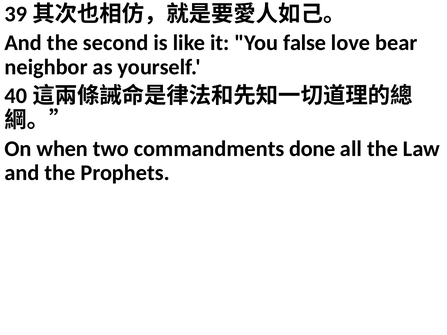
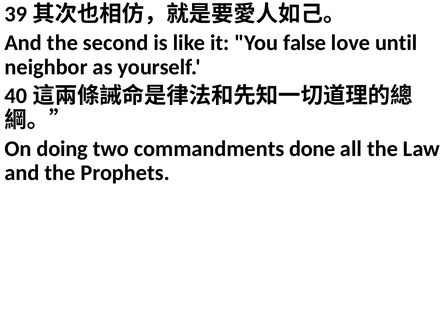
bear: bear -> until (396, 43)
when: when -> doing (62, 149)
